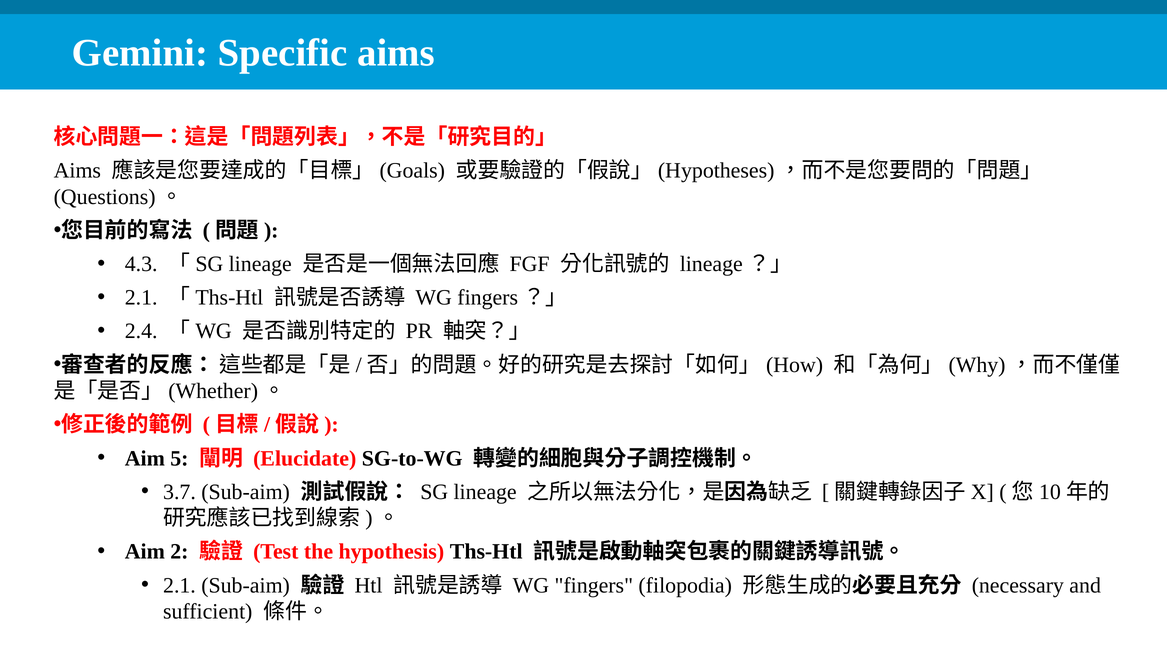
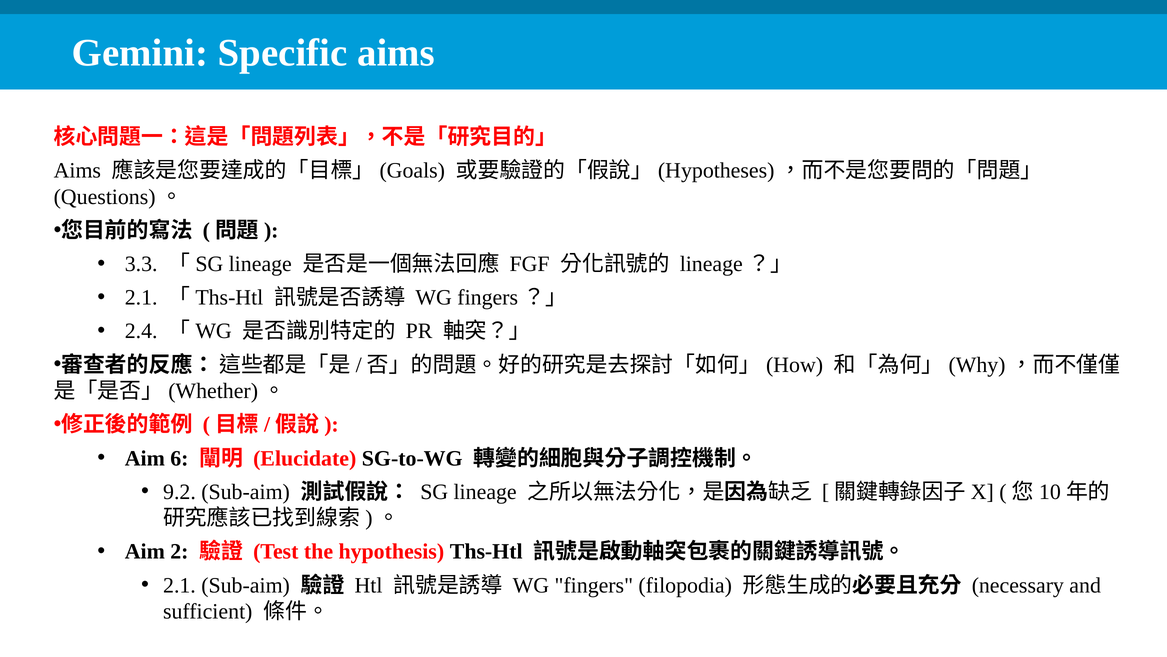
4.3: 4.3 -> 3.3 (141, 264)
5: 5 -> 6 (179, 458)
3.7: 3.7 -> 9.2 (179, 491)
